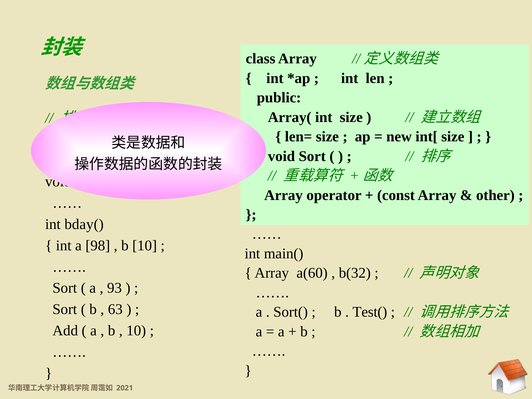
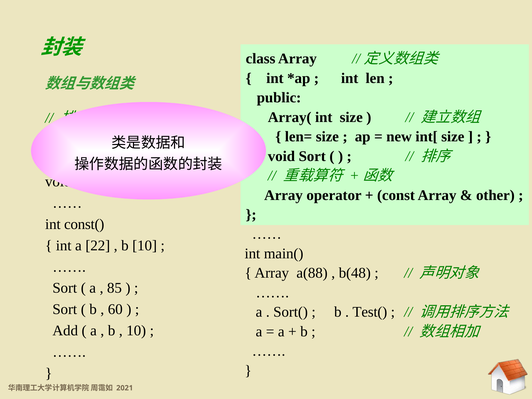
bday(: bday( -> const( (84, 224)
98: 98 -> 22 (98, 246)
a(60: a(60 -> a(88 (312, 273)
b(32: b(32 -> b(48 (355, 273)
93: 93 -> 85 (114, 288)
63: 63 -> 60 (115, 309)
